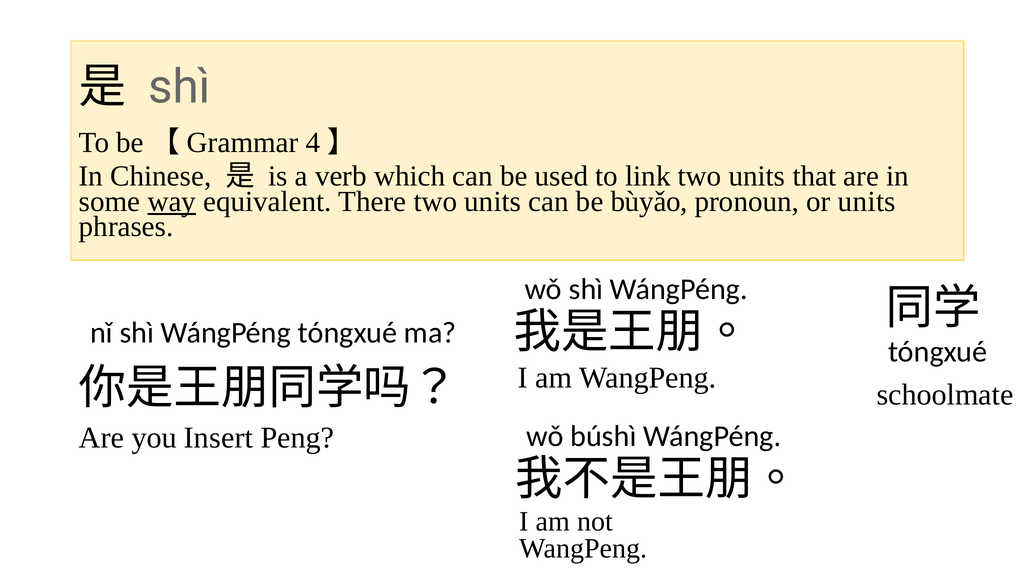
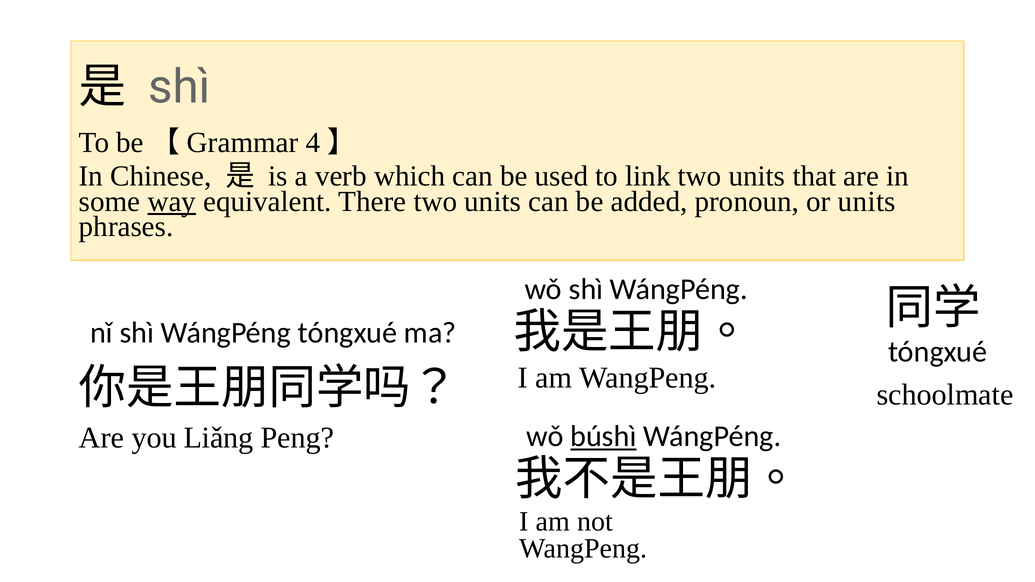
bùyǎo: bùyǎo -> added (649, 202)
Insert: Insert -> Liǎng (219, 438)
búshì underline: none -> present (603, 437)
